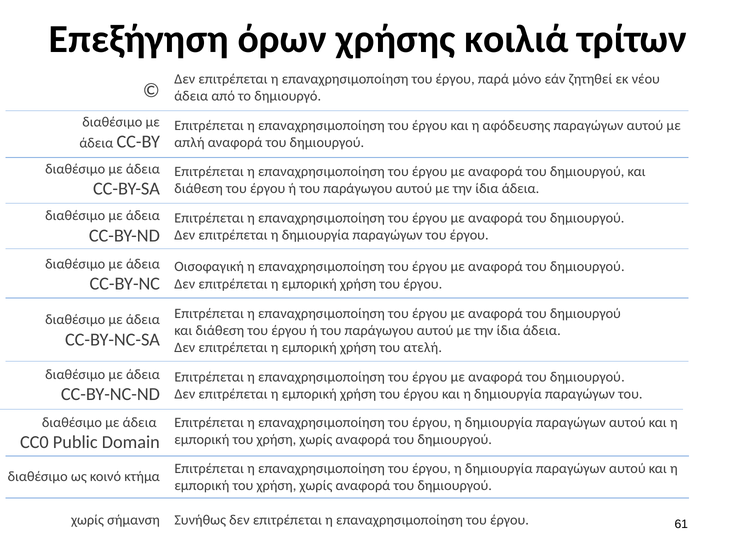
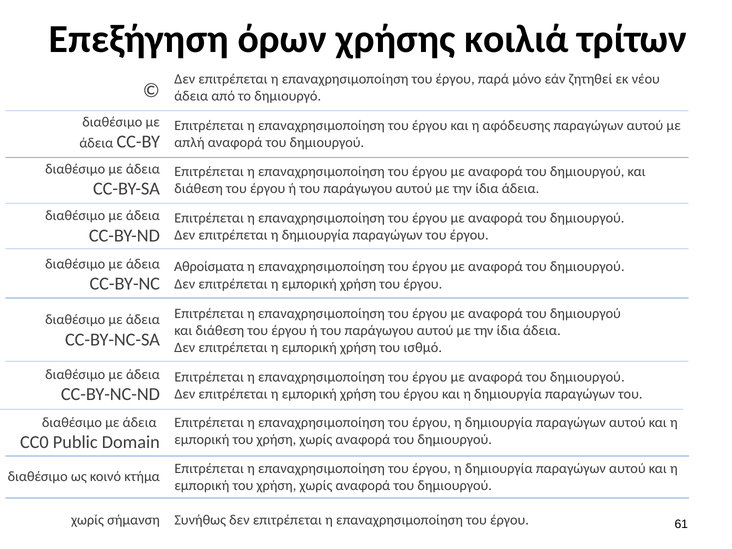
Οισοφαγική: Οισοφαγική -> Αθροίσματα (209, 267)
ατελή: ατελή -> ισθμό (423, 348)
